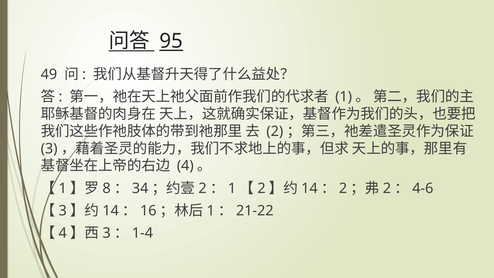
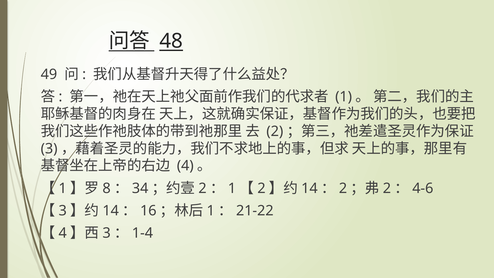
95: 95 -> 48 (171, 41)
